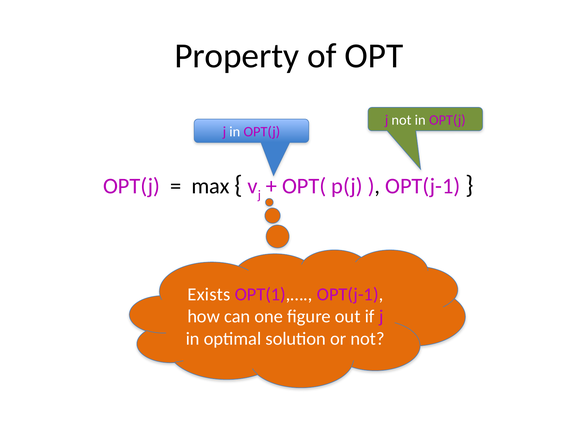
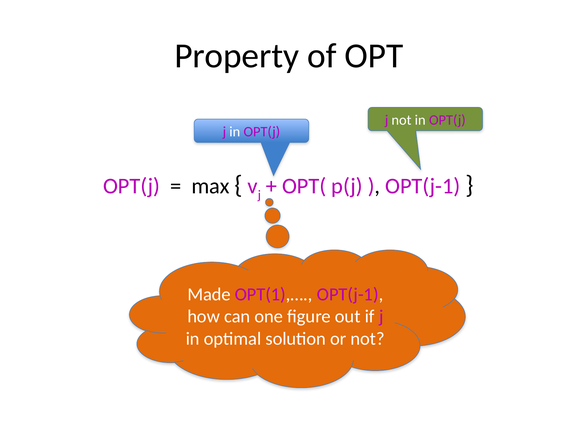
Exists: Exists -> Made (209, 295)
